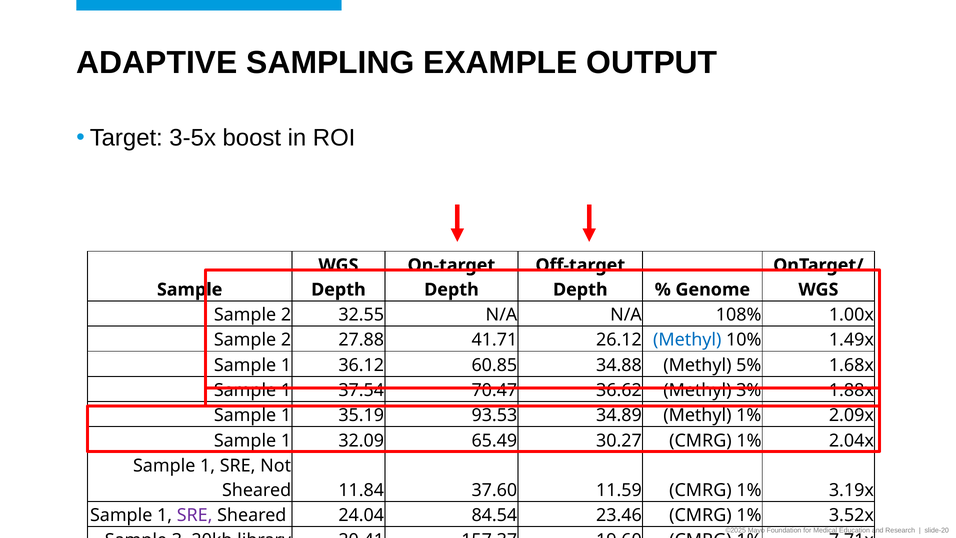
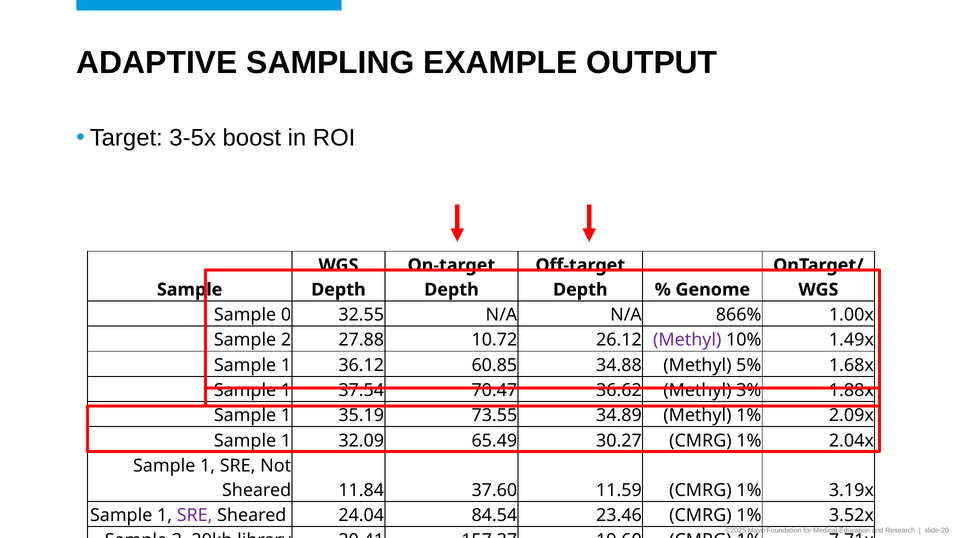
2: 2 -> 0 (286, 315)
108%: 108% -> 866% (739, 315)
41.71: 41.71 -> 10.72 (494, 340)
Methyl colour: blue -> purple (687, 340)
93.53: 93.53 -> 73.55 (494, 415)
